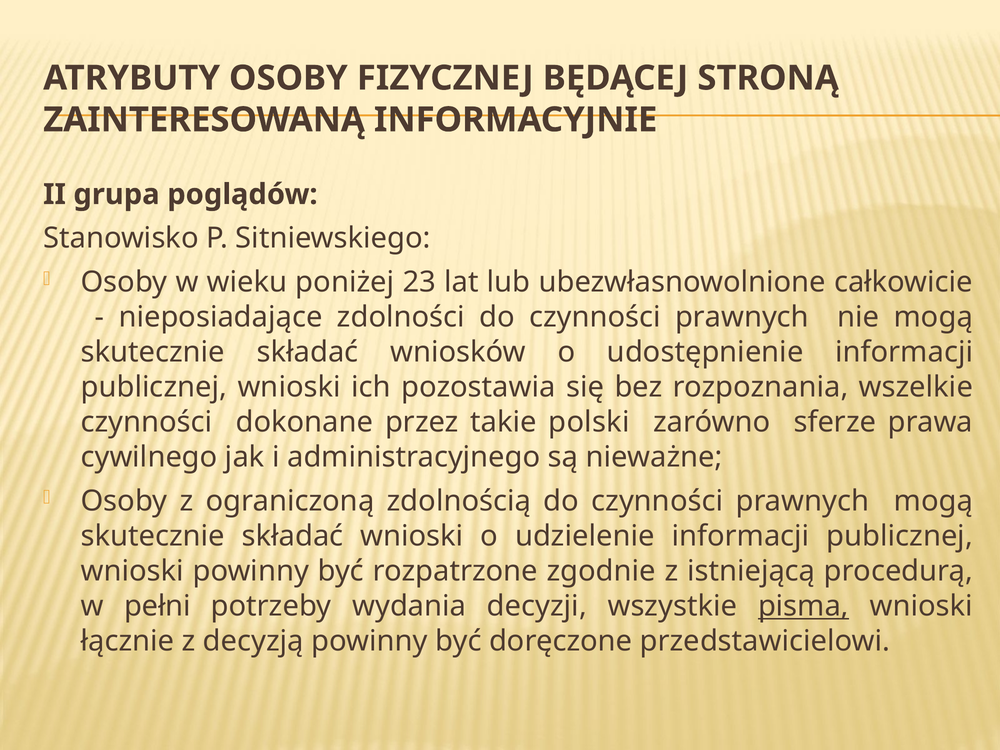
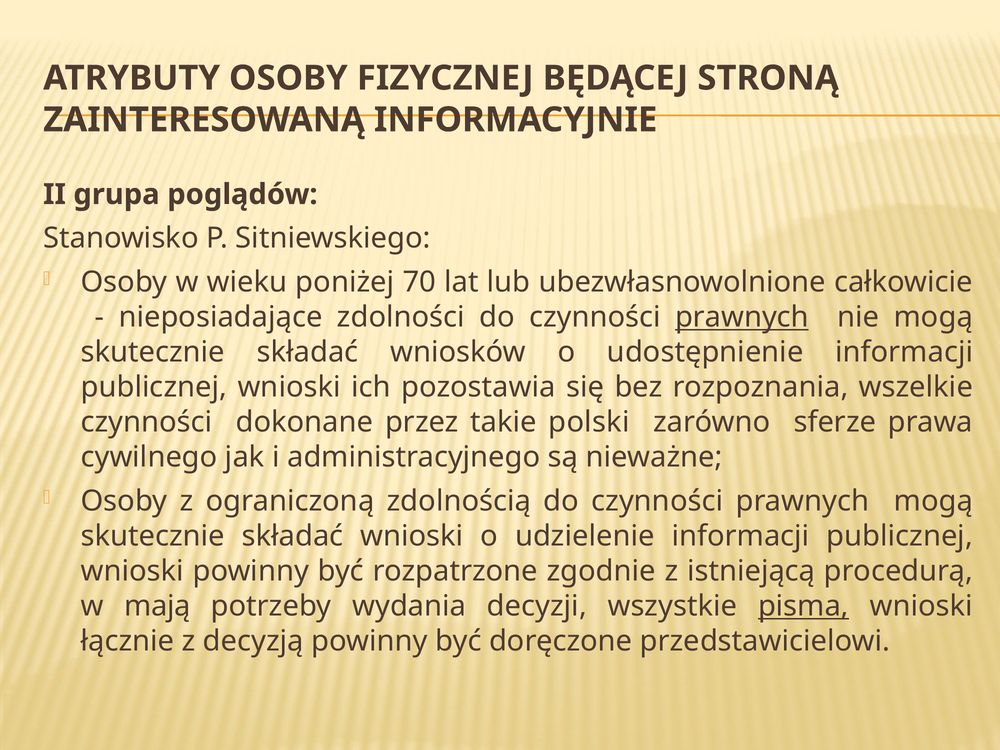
23: 23 -> 70 (419, 282)
prawnych underline: none -> present (742, 317)
pełni: pełni -> mają (157, 606)
